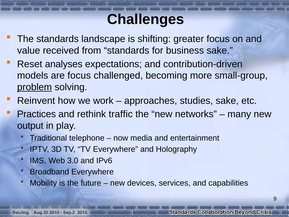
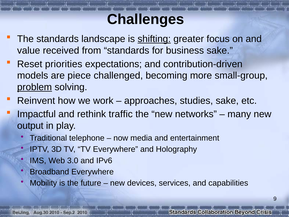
shifting underline: none -> present (154, 39)
analyses: analyses -> priorities (64, 64)
are focus: focus -> piece (79, 76)
Practices: Practices -> Impactful (36, 114)
